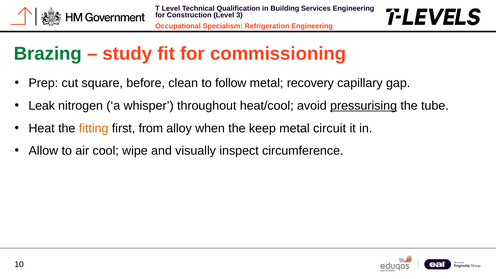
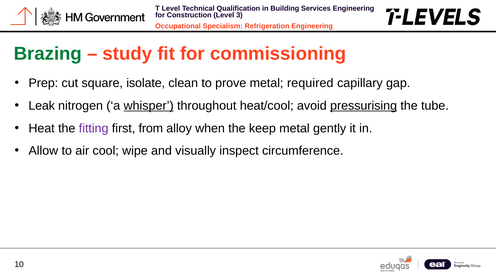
before: before -> isolate (146, 83)
follow: follow -> prove (231, 83)
recovery: recovery -> required (310, 83)
whisper underline: none -> present (149, 106)
fitting colour: orange -> purple (94, 128)
circuit: circuit -> gently (330, 128)
